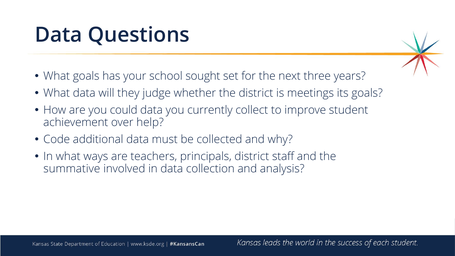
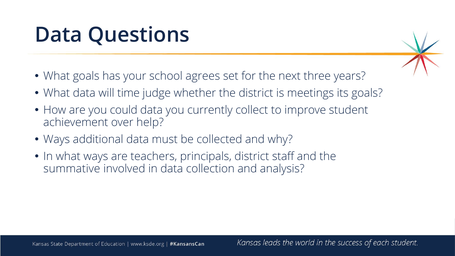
sought: sought -> agrees (203, 76)
they: they -> time (129, 93)
Code: Code -> Ways (57, 139)
